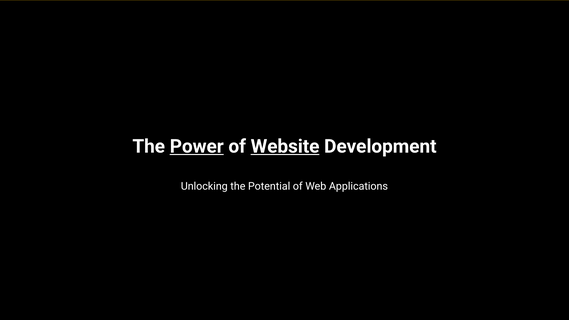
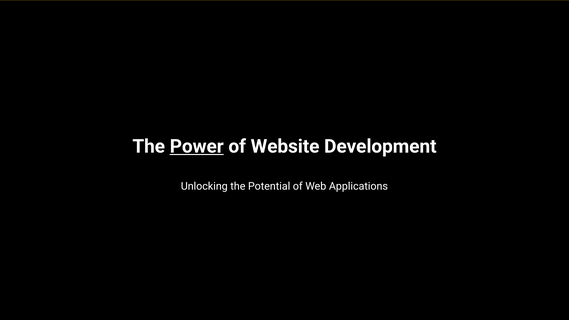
Website underline: present -> none (285, 146)
